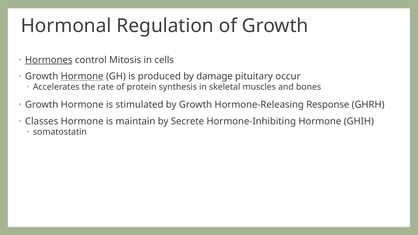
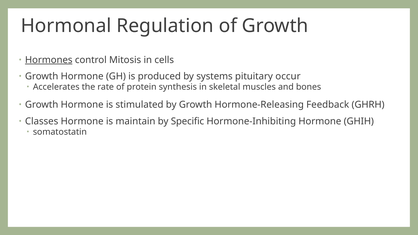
Hormone underline: present -> none (82, 76)
damage: damage -> systems (214, 76)
Response: Response -> Feedback (328, 105)
Secrete: Secrete -> Specific (188, 121)
